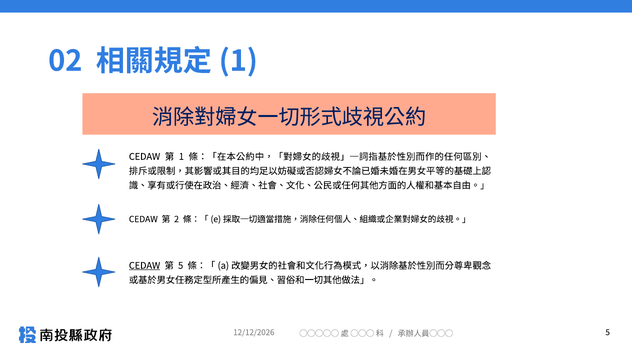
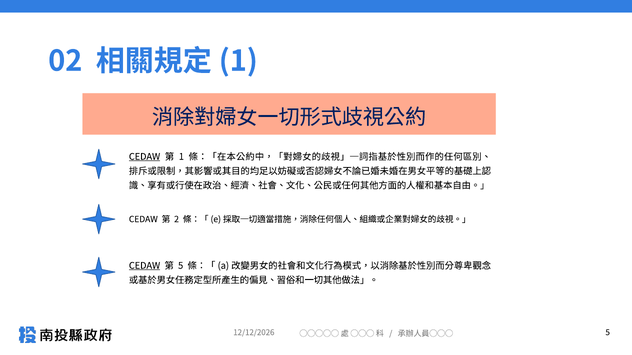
CEDAW underline: none -> present (145, 157)
